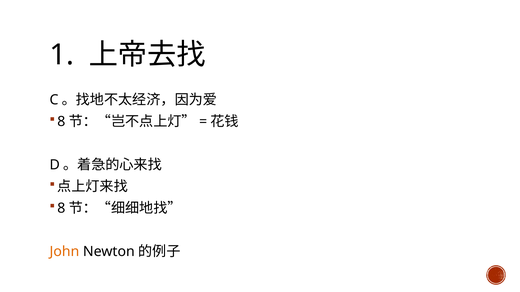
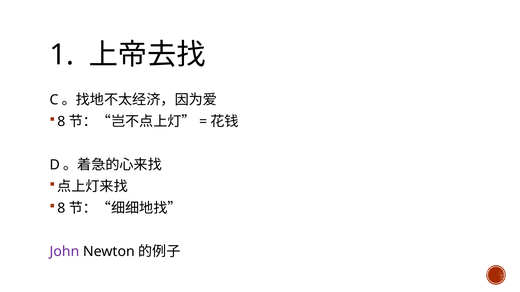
John colour: orange -> purple (64, 252)
